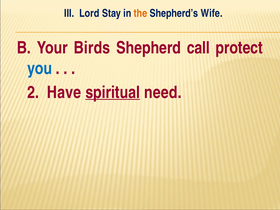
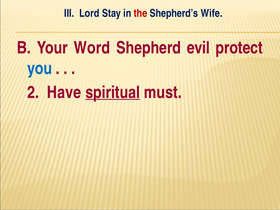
the colour: orange -> red (140, 13)
Birds: Birds -> Word (92, 48)
call: call -> evil (198, 48)
need: need -> must (163, 92)
